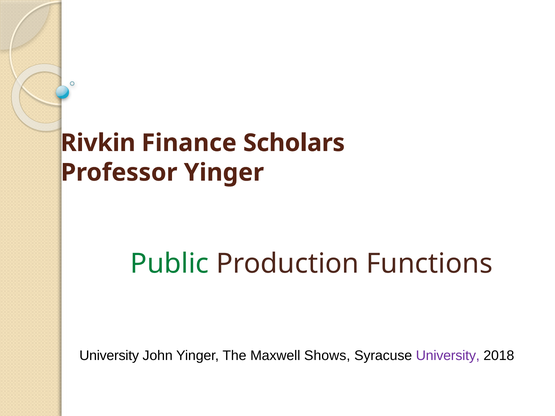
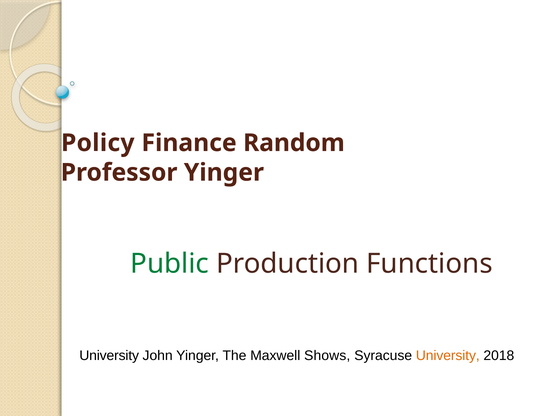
Rivkin: Rivkin -> Policy (98, 143)
Scholars: Scholars -> Random (294, 143)
University colour: purple -> orange (448, 356)
